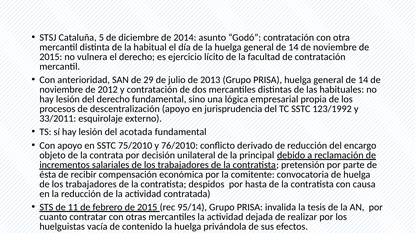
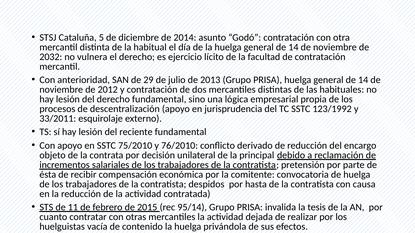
2015: 2015 -> 2032 (51, 57)
acotada: acotada -> reciente (136, 132)
